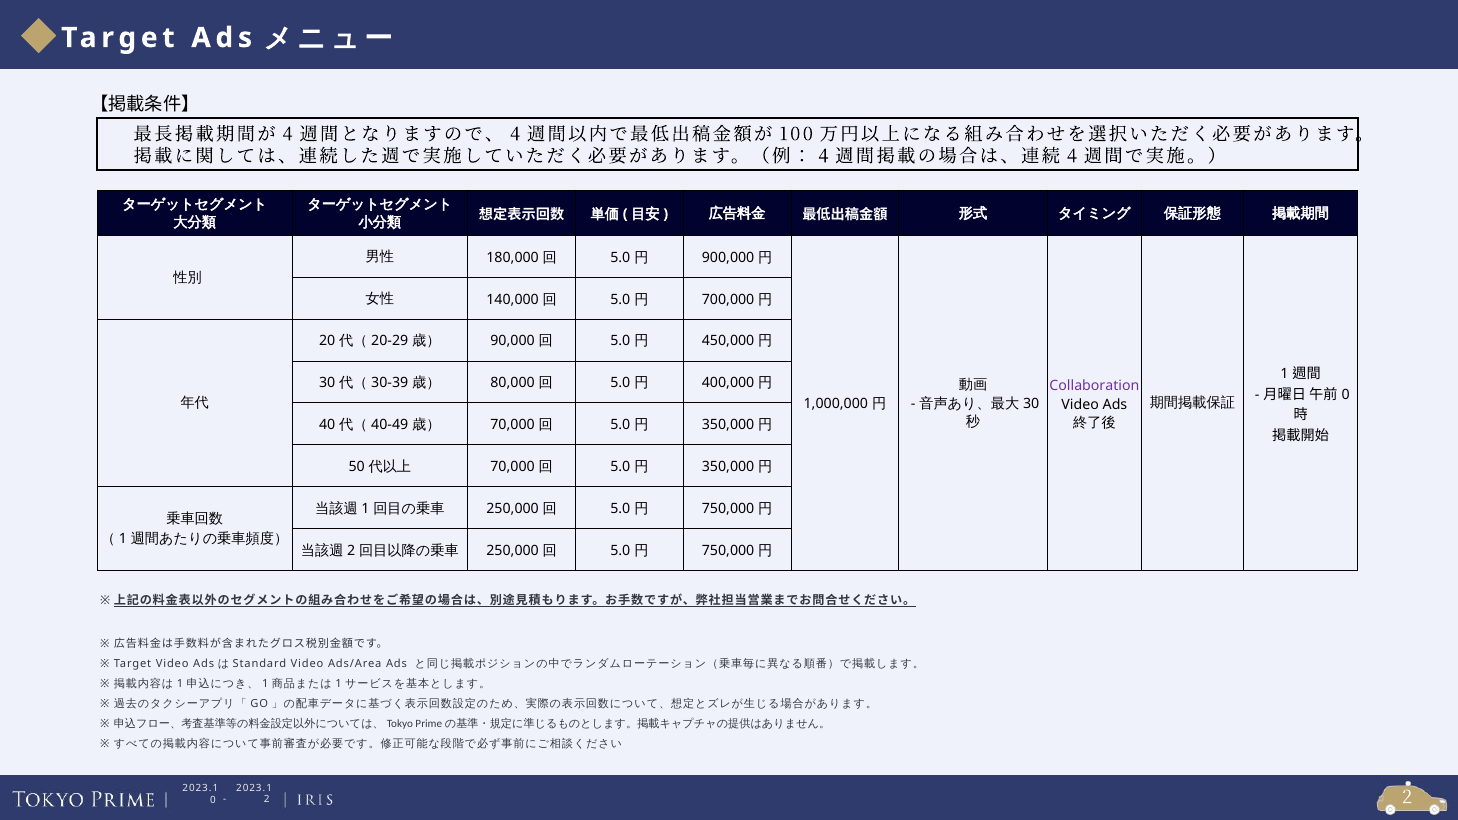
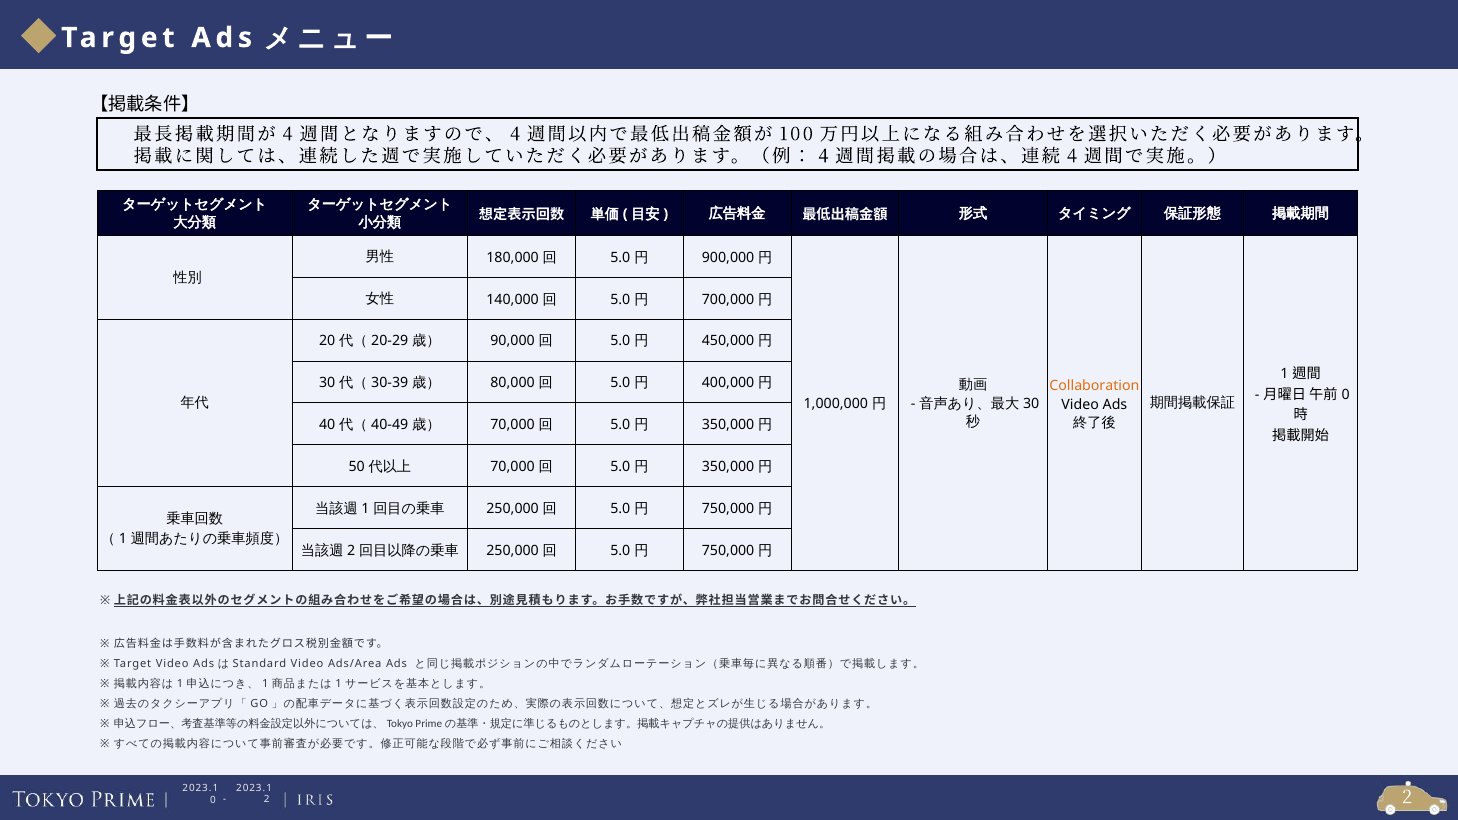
Collaboration colour: purple -> orange (1094, 385)
